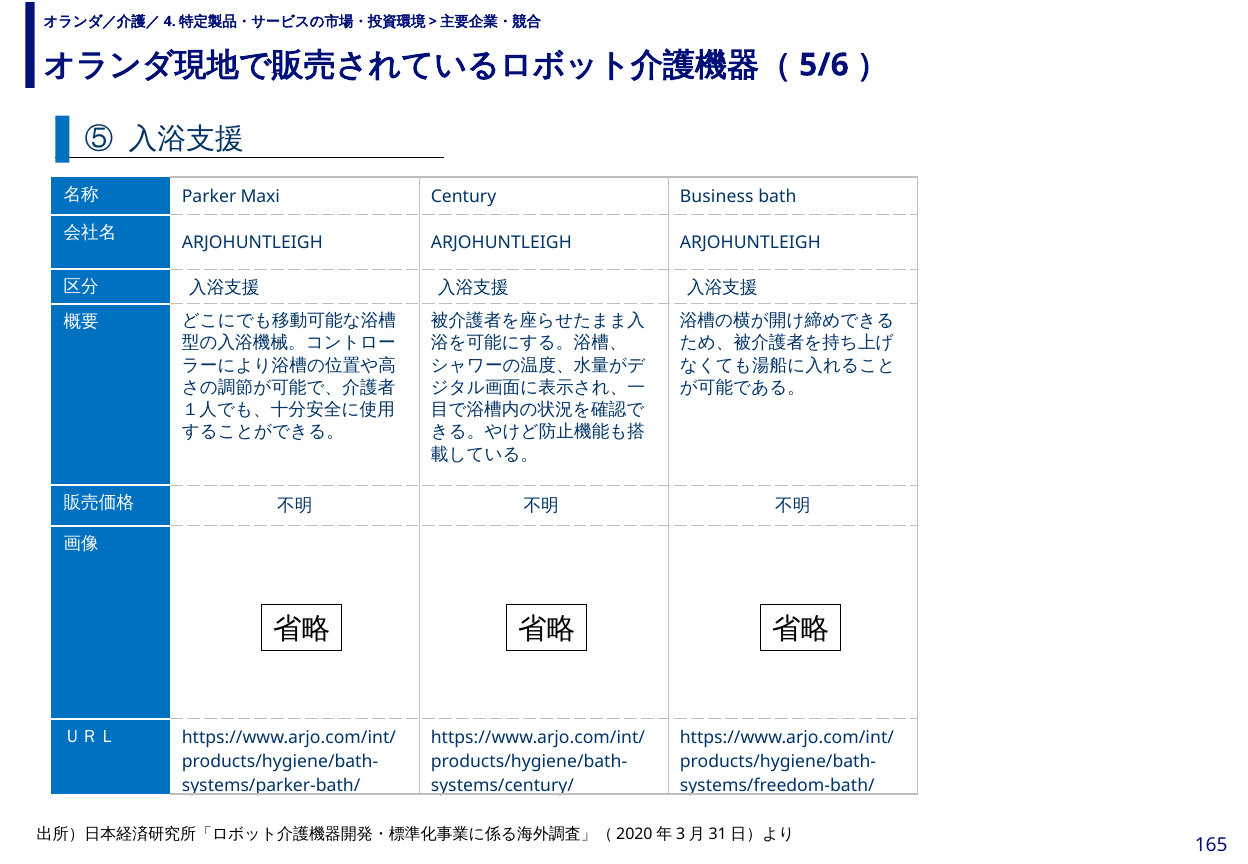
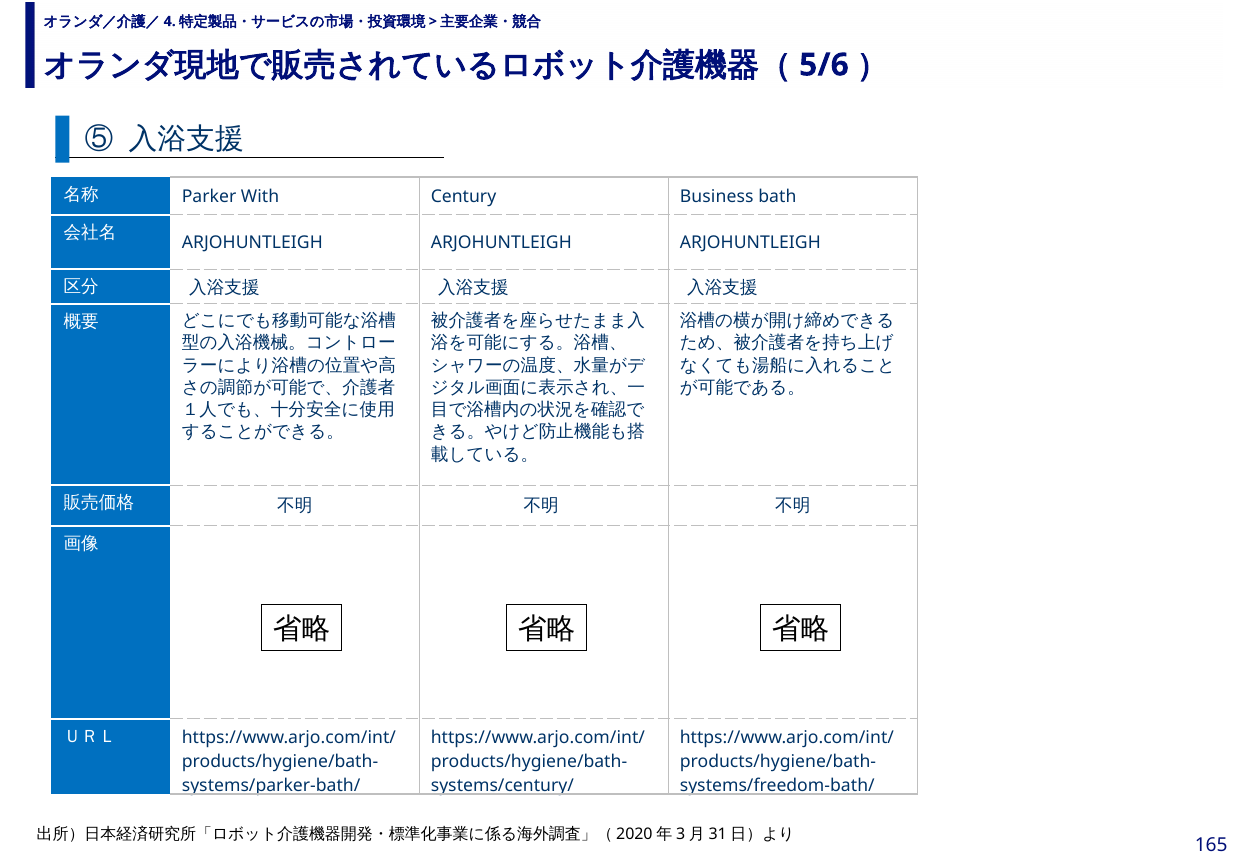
Maxi: Maxi -> With (260, 197)
